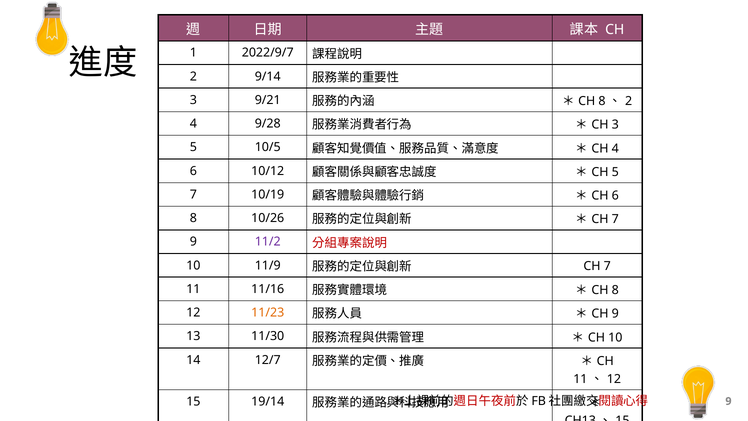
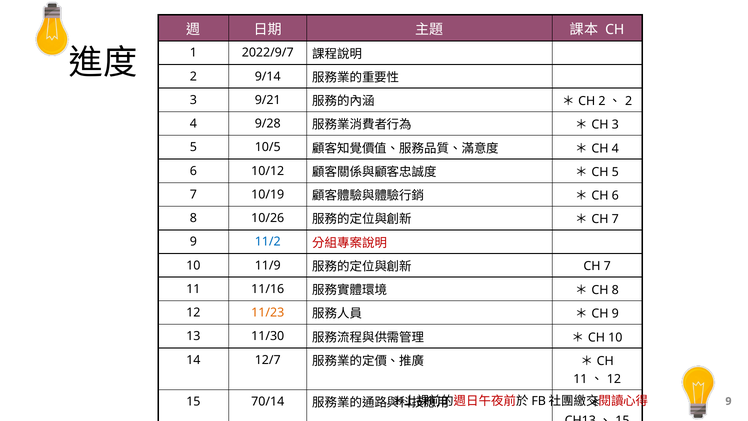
8: 8 -> 2 (602, 101)
11/2 colour: purple -> blue (268, 242)
19/14: 19/14 -> 70/14 (268, 401)
